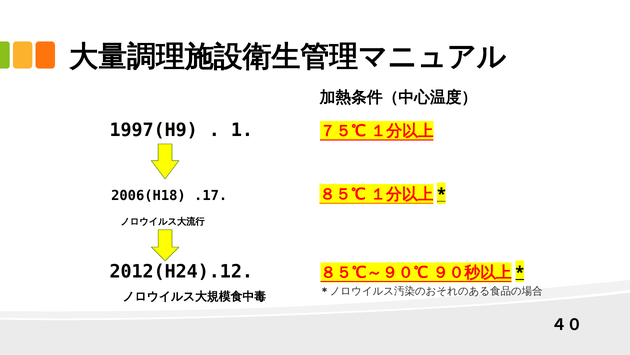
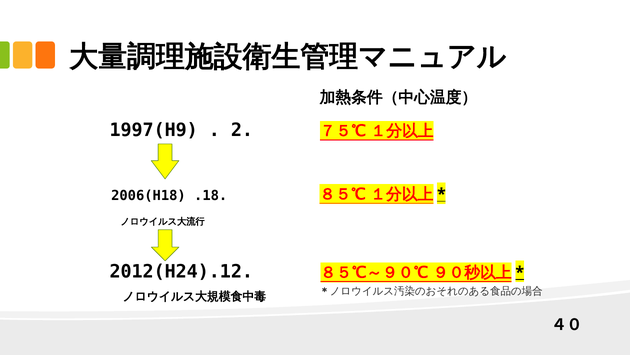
1: 1 -> 2 (242, 130)
.17: .17 -> .18 (211, 195)
